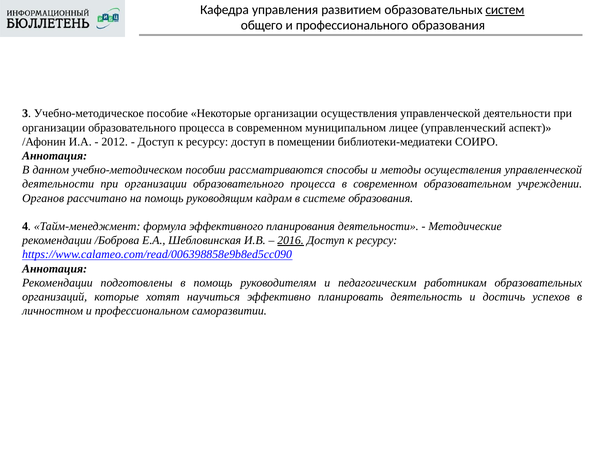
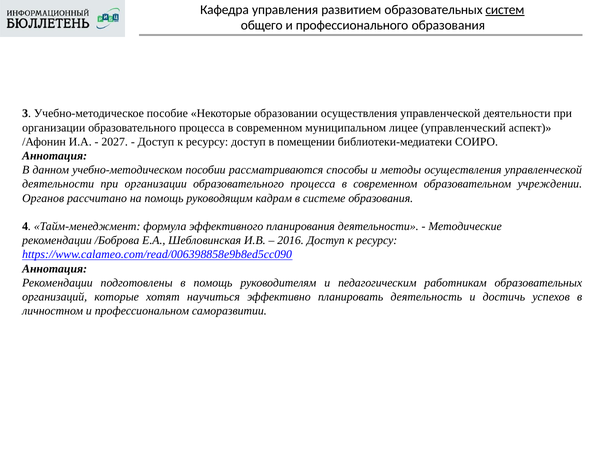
Некоторые организации: организации -> образовании (286, 114)
2012: 2012 -> 2027 (115, 142)
2016 underline: present -> none (291, 240)
